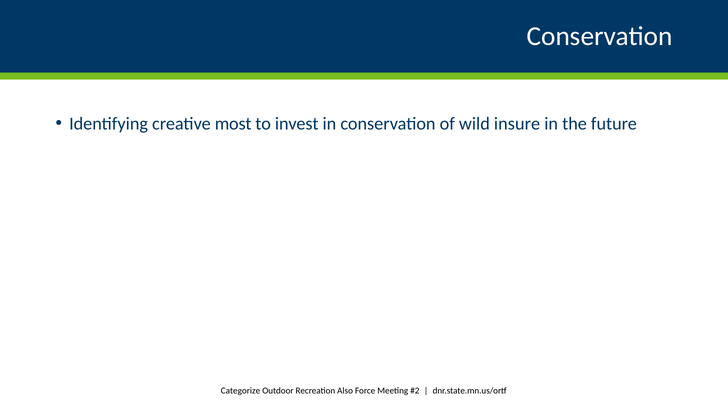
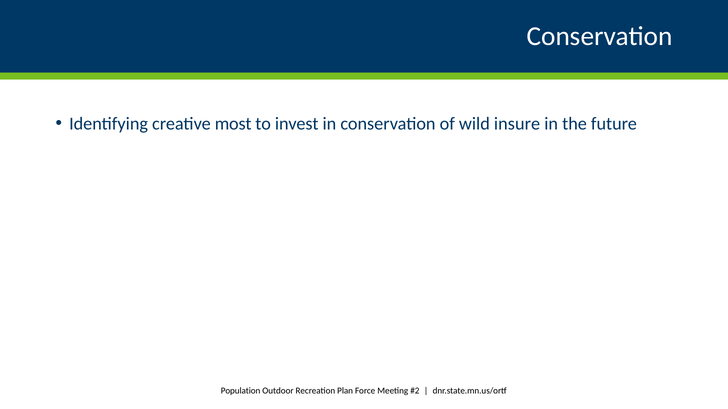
Categorize: Categorize -> Population (241, 391)
Also: Also -> Plan (345, 391)
